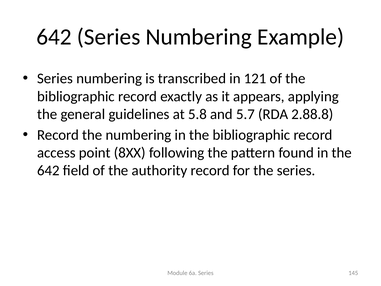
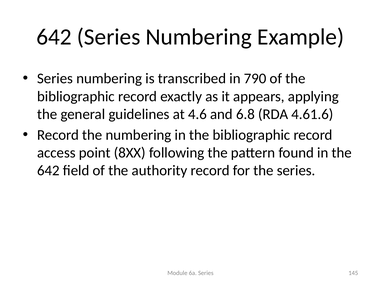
121: 121 -> 790 (255, 79)
5.8: 5.8 -> 4.6 (197, 114)
5.7: 5.7 -> 6.8 (245, 114)
2.88.8: 2.88.8 -> 4.61.6 (312, 114)
